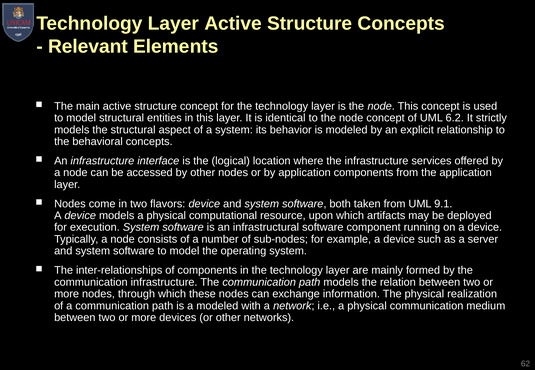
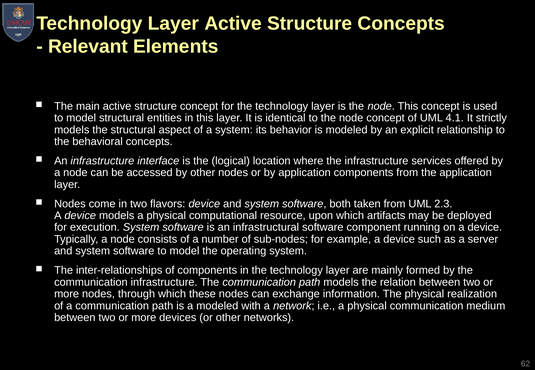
6.2: 6.2 -> 4.1 (455, 118)
9.1: 9.1 -> 2.3 (443, 204)
